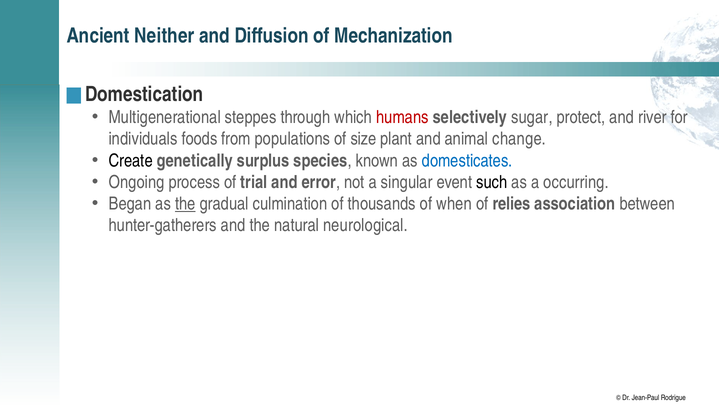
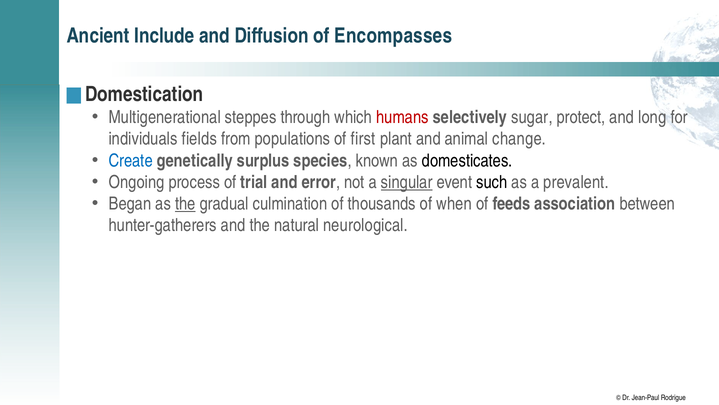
Neither: Neither -> Include (164, 36)
Mechanization: Mechanization -> Encompasses (393, 36)
river: river -> long (652, 117)
foods: foods -> fields (199, 139)
size: size -> first (363, 139)
Create colour: black -> blue (131, 160)
domesticates colour: blue -> black (467, 160)
singular underline: none -> present (407, 182)
occurring: occurring -> prevalent (576, 182)
relies: relies -> feeds (512, 204)
